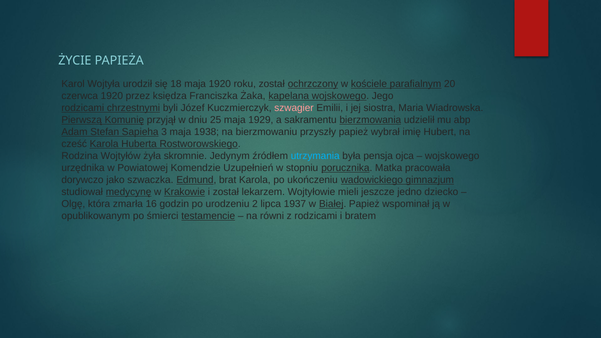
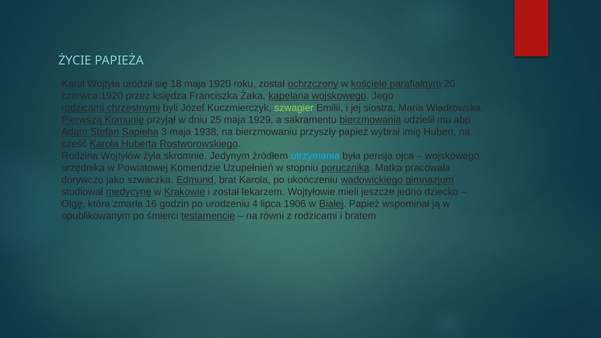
szwagier colour: pink -> light green (294, 108)
2: 2 -> 4 (255, 204)
1937: 1937 -> 1906 (295, 204)
